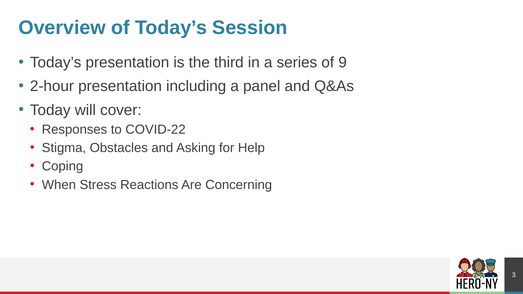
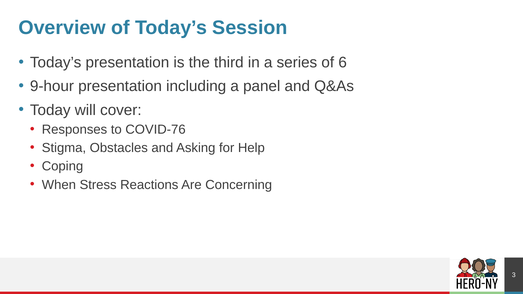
9: 9 -> 6 (343, 63)
2-hour: 2-hour -> 9-hour (52, 86)
COVID-22: COVID-22 -> COVID-76 (155, 130)
